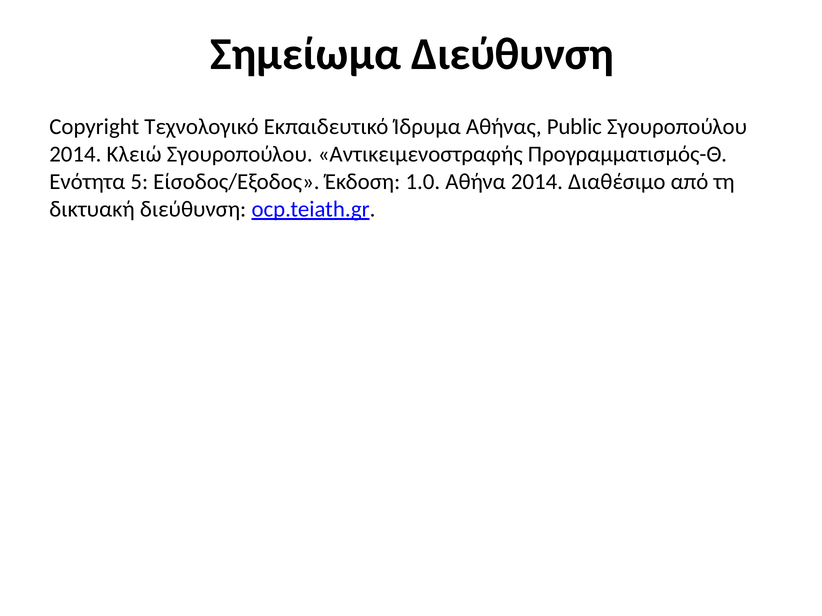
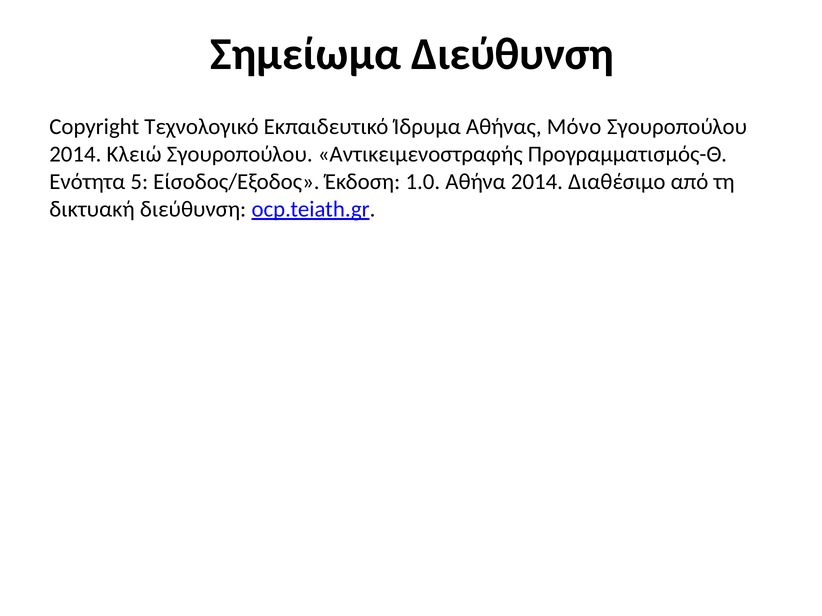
Public: Public -> Μόνο (574, 127)
